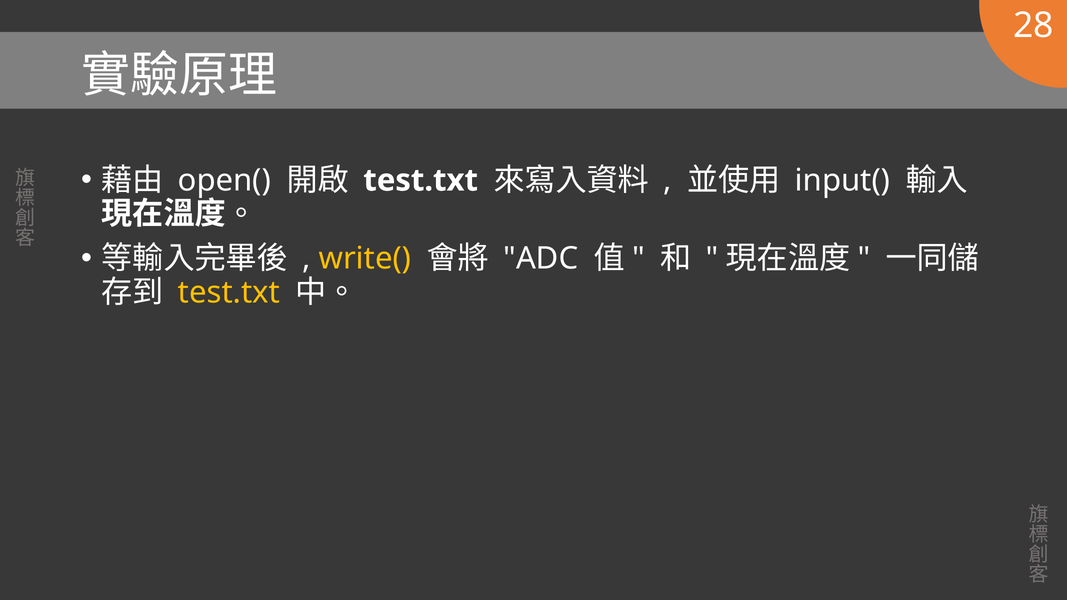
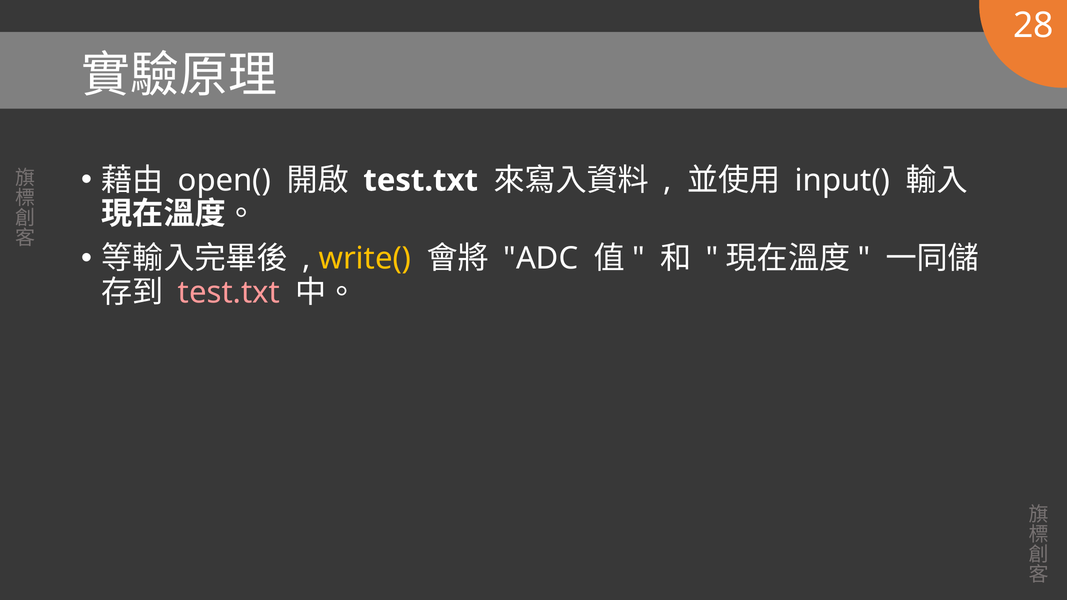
test.txt colour: yellow -> pink (229, 292)
